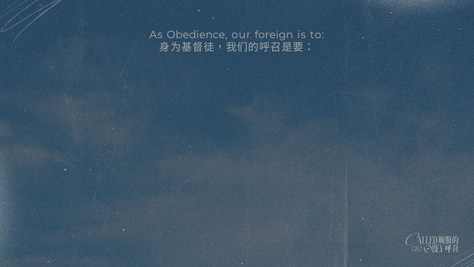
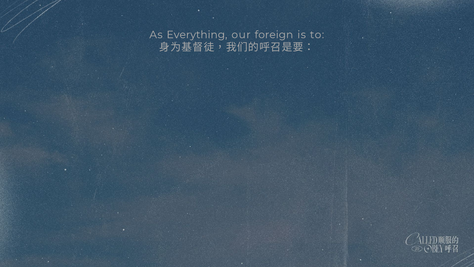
Obedience: Obedience -> Everything (197, 35)
